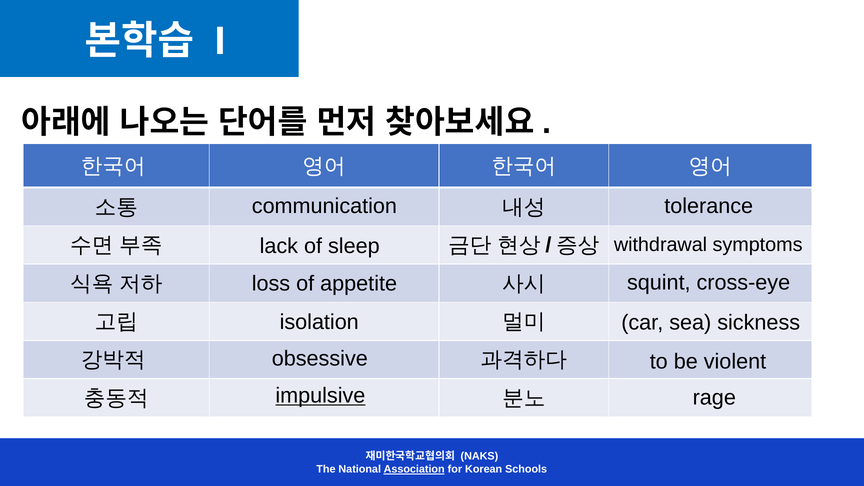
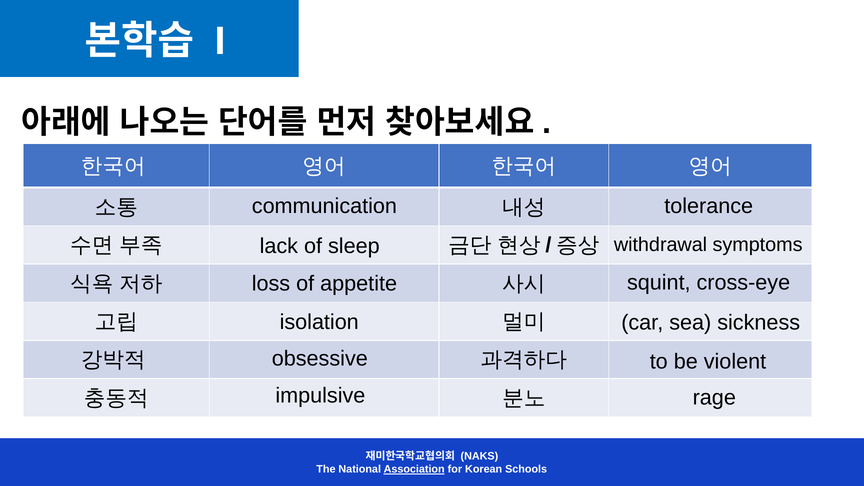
impulsive underline: present -> none (320, 396)
